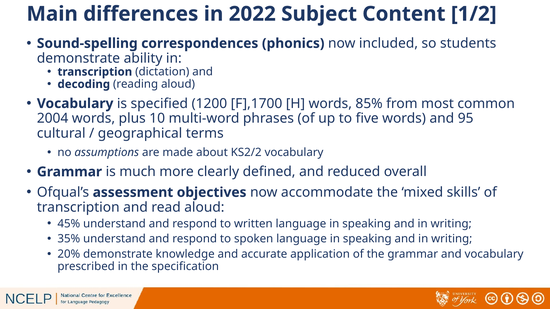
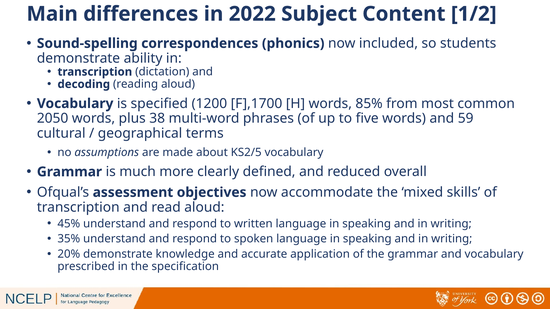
2004: 2004 -> 2050 (53, 118)
10: 10 -> 38 (157, 118)
95: 95 -> 59 (466, 118)
KS2/2: KS2/2 -> KS2/5 (246, 153)
